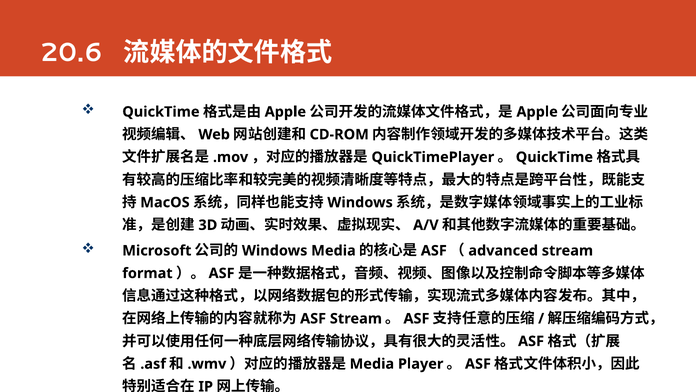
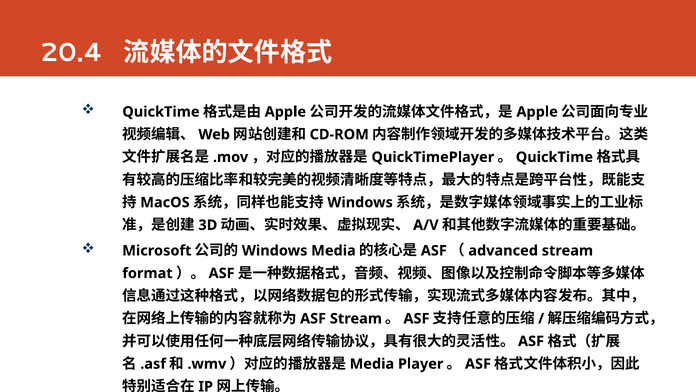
20.6: 20.6 -> 20.4 (71, 53)
